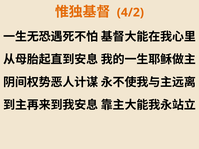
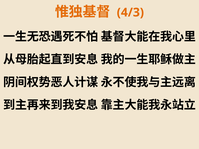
4/2: 4/2 -> 4/3 (130, 12)
